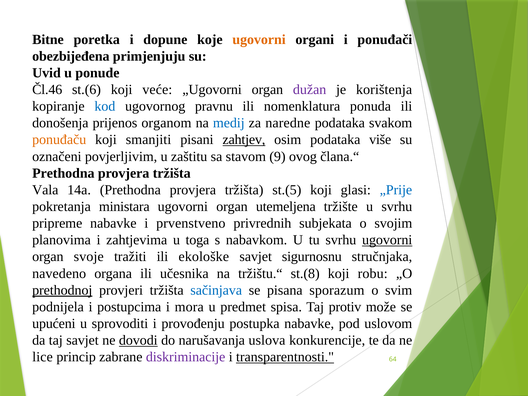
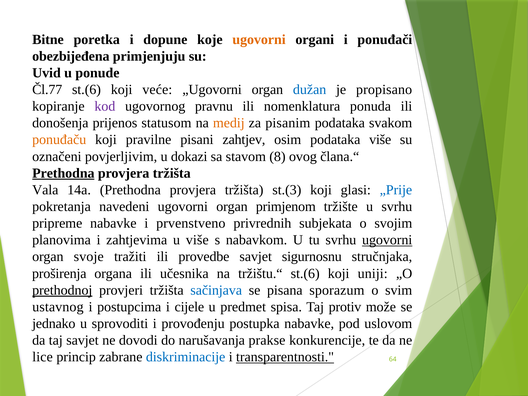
Čl.46: Čl.46 -> Čl.77 (47, 90)
dužan colour: purple -> blue (310, 90)
korištenja: korištenja -> propisano (384, 90)
kod colour: blue -> purple (105, 106)
organom: organom -> statusom (166, 123)
medij colour: blue -> orange (229, 123)
naredne: naredne -> pisanim (288, 123)
smanjiti: smanjiti -> pravilne (149, 140)
zahtjev underline: present -> none (244, 140)
zaštitu: zaštitu -> dokazi (189, 156)
9: 9 -> 8 (277, 156)
Prethodna underline: none -> present (63, 173)
st.(5: st.(5 -> st.(3 (287, 190)
ministara: ministara -> navedeni (124, 207)
utemeljena: utemeljena -> primjenom (286, 207)
u toga: toga -> više (197, 240)
ekološke: ekološke -> provedbe (204, 257)
navedeno: navedeno -> proširenja (59, 273)
tržištu.“ st.(8: st.(8 -> st.(6 (305, 273)
robu: robu -> uniji (373, 273)
podnijela: podnijela -> ustavnog (58, 307)
mora: mora -> cijele (189, 307)
upućeni: upućeni -> jednako (54, 324)
dovodi underline: present -> none (138, 340)
uslova: uslova -> prakse (267, 340)
diskriminacije colour: purple -> blue (186, 357)
